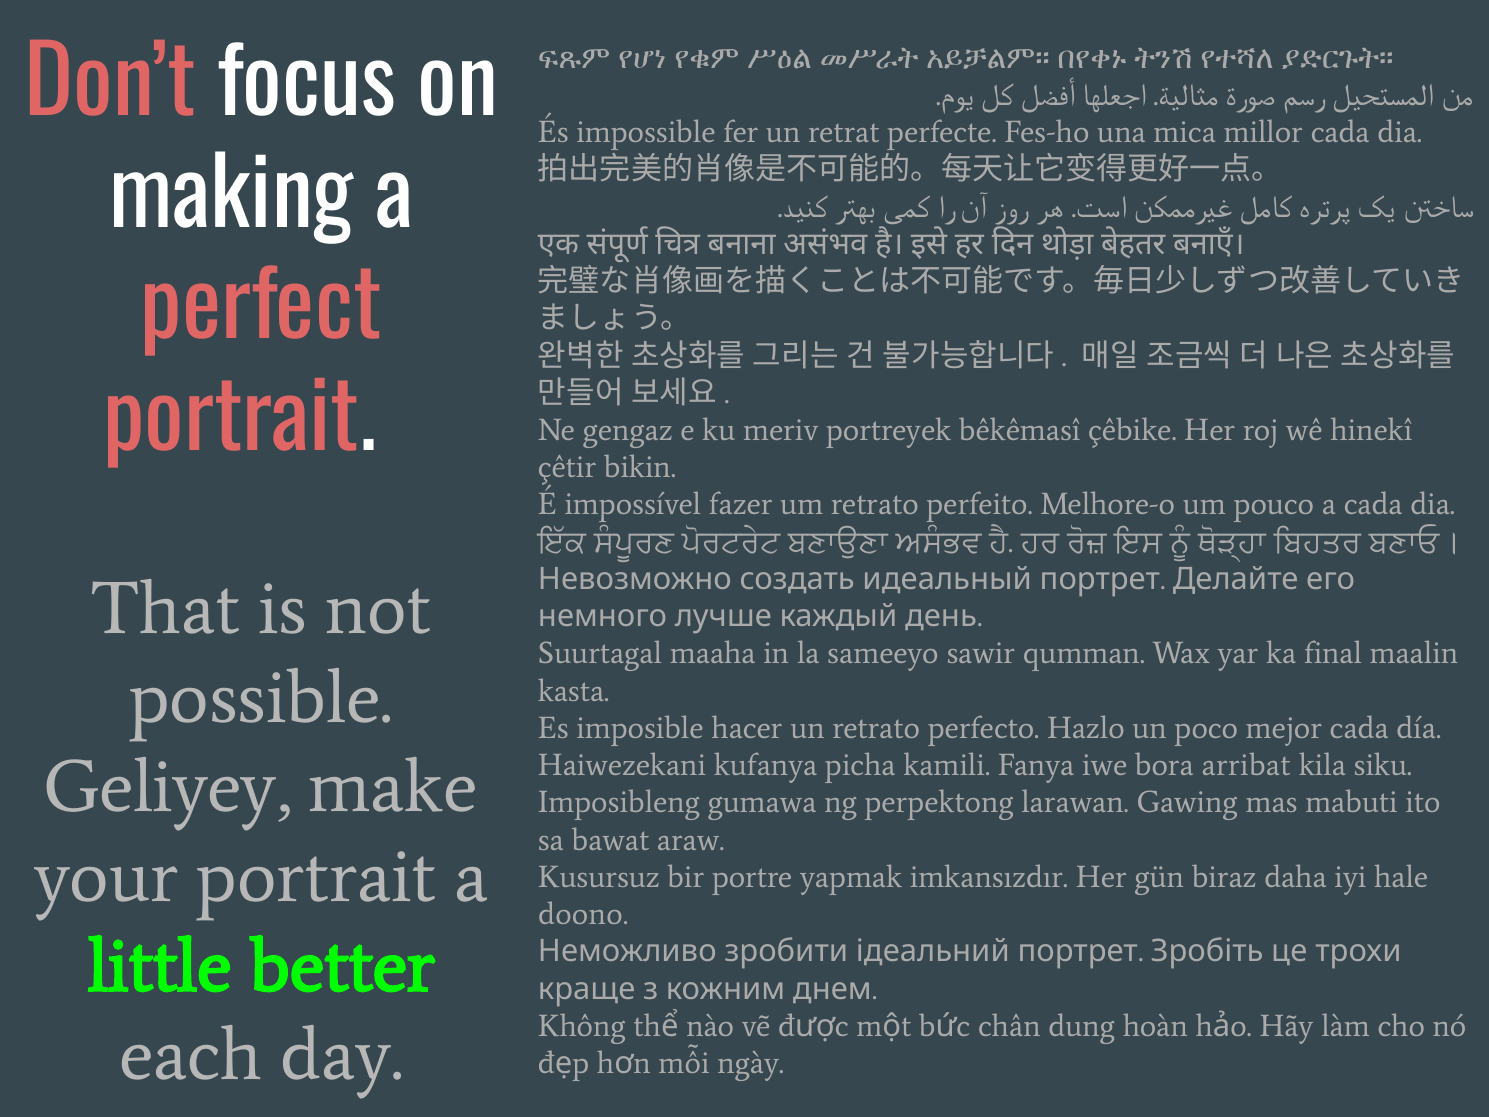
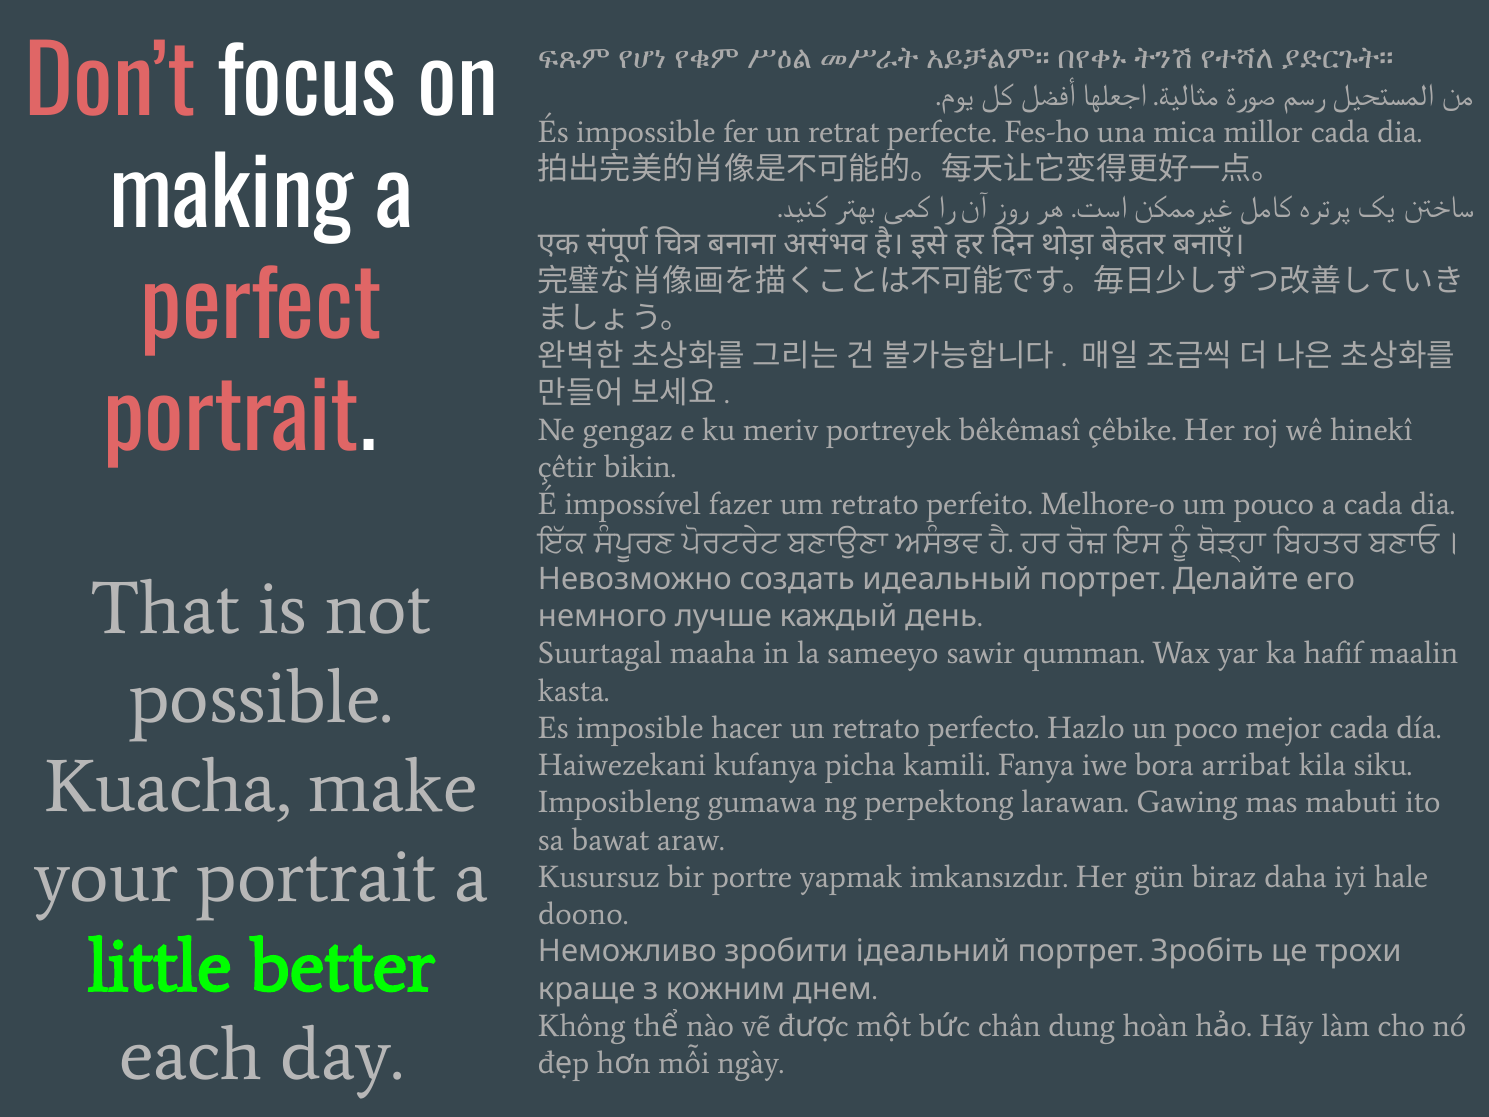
final: final -> hafif (1333, 654)
Geliyey: Geliyey -> Kuacha (168, 787)
